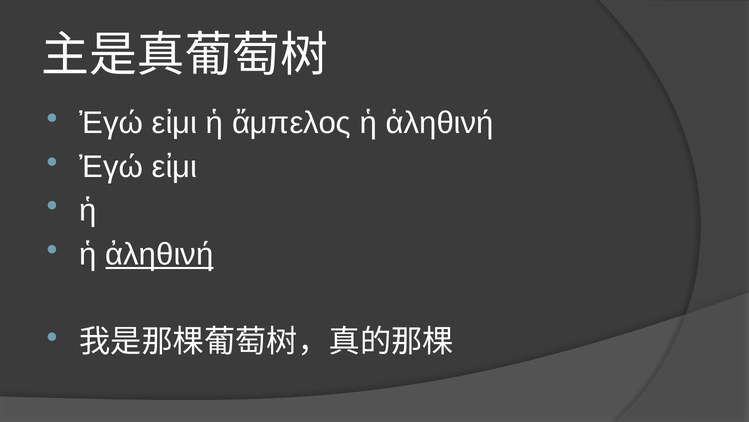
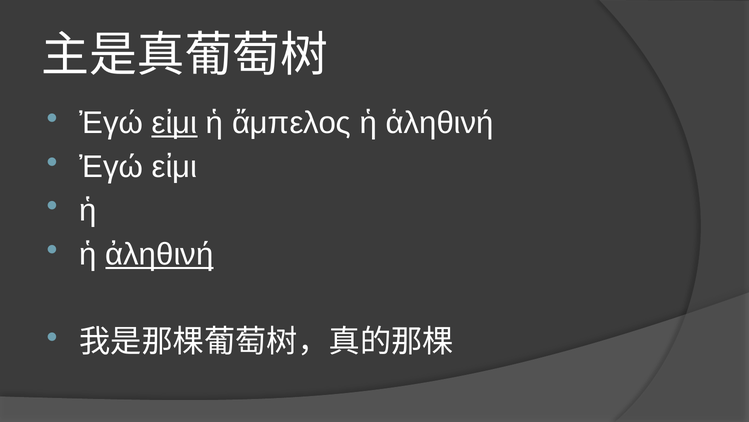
εἰμι underline: none -> present (174, 123)
